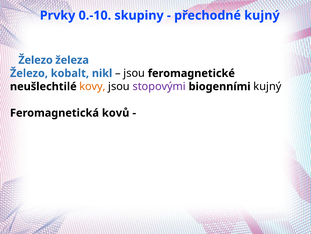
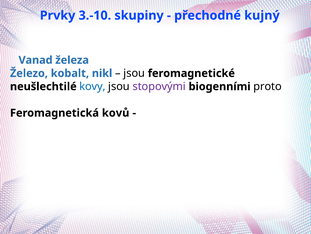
0.-10: 0.-10 -> 3.-10 (95, 15)
Železo: Železo -> Vanad (36, 60)
kovy colour: orange -> blue (93, 86)
biogenními kujný: kujný -> proto (268, 86)
